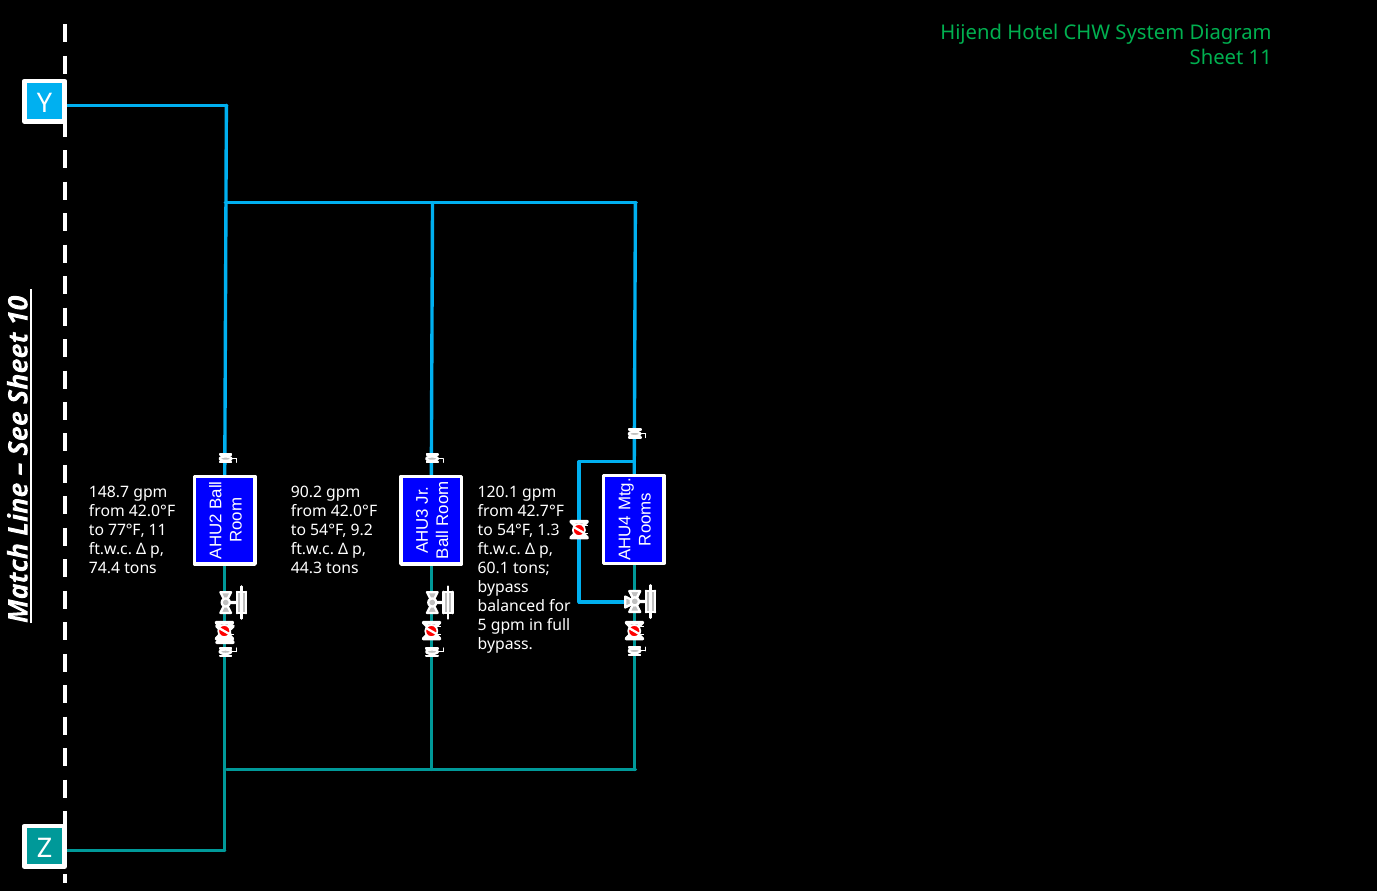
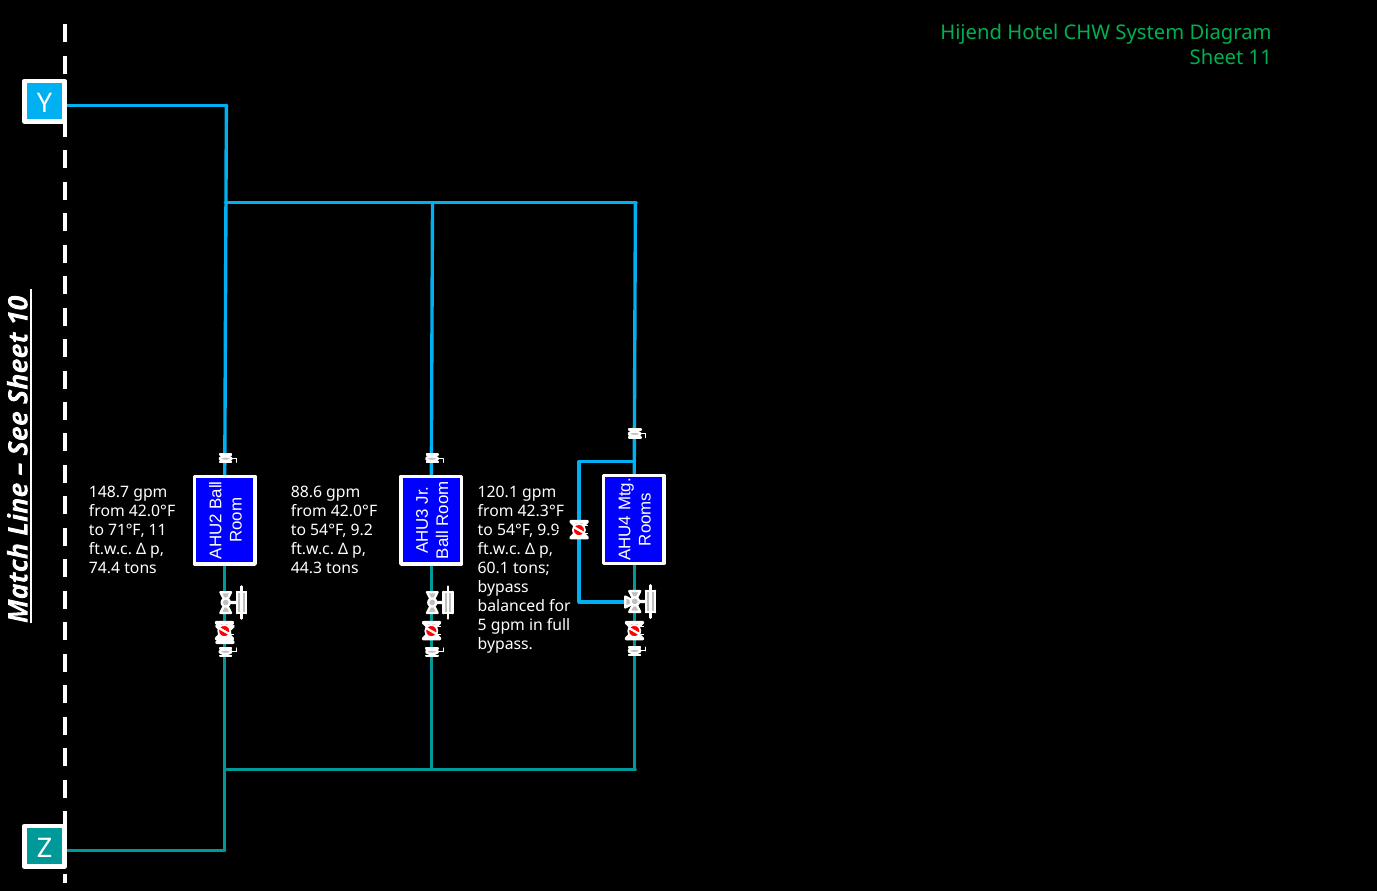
90.2: 90.2 -> 88.6 (307, 493)
42.7°F: 42.7°F -> 42.3°F (541, 512)
77°F: 77°F -> 71°F (126, 530)
1.3: 1.3 -> 9.9 (549, 531)
